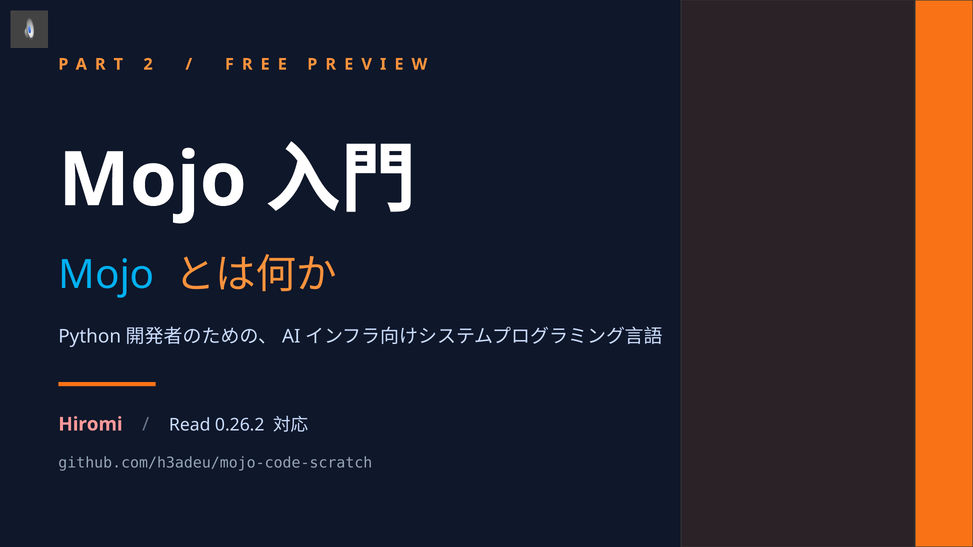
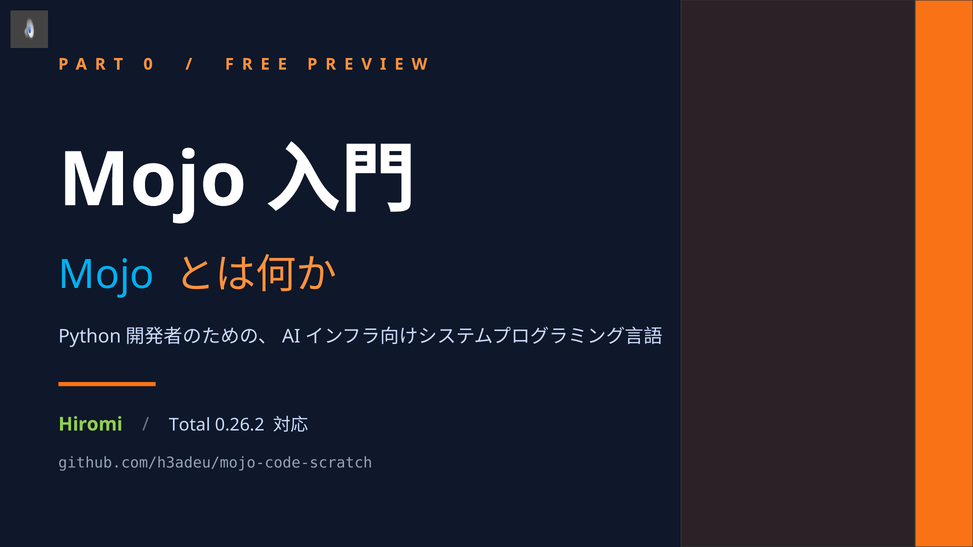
2: 2 -> 0 (148, 64)
Hiromi colour: pink -> light green (90, 425)
Read: Read -> Total (190, 425)
